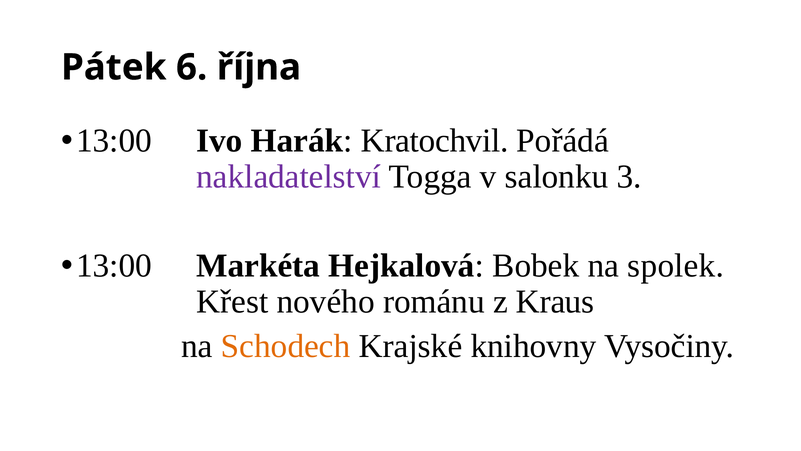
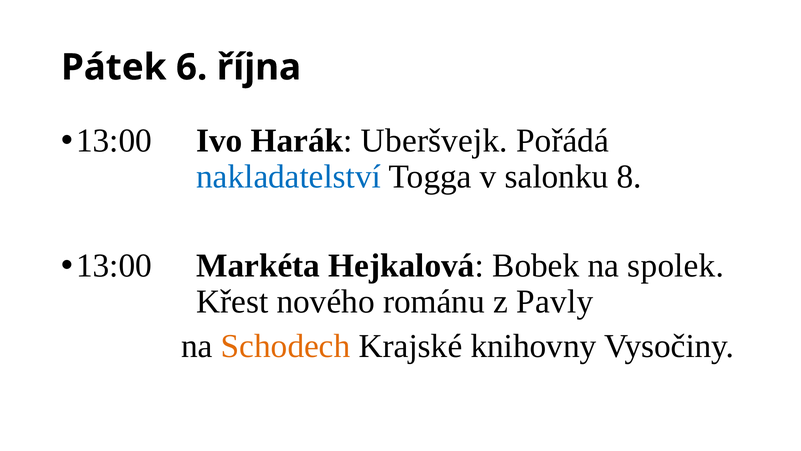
Kratochvil: Kratochvil -> Uberšvejk (434, 141)
nakladatelství colour: purple -> blue (289, 177)
3: 3 -> 8 (629, 177)
Kraus: Kraus -> Pavly (555, 302)
